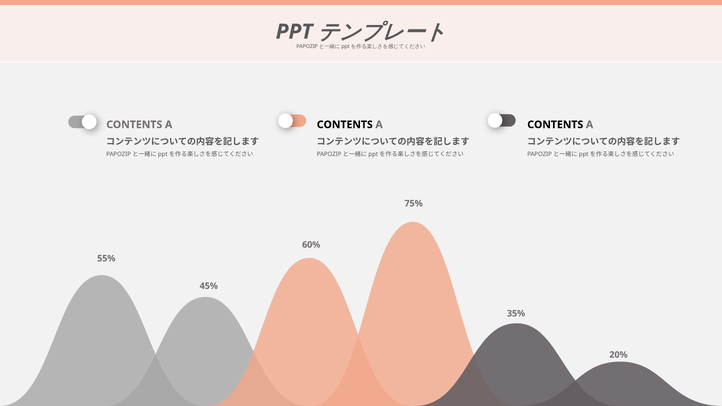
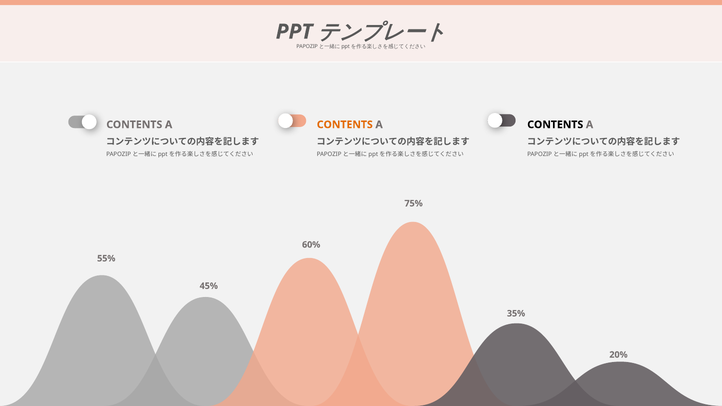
CONTENTS colour: black -> orange (345, 125)
